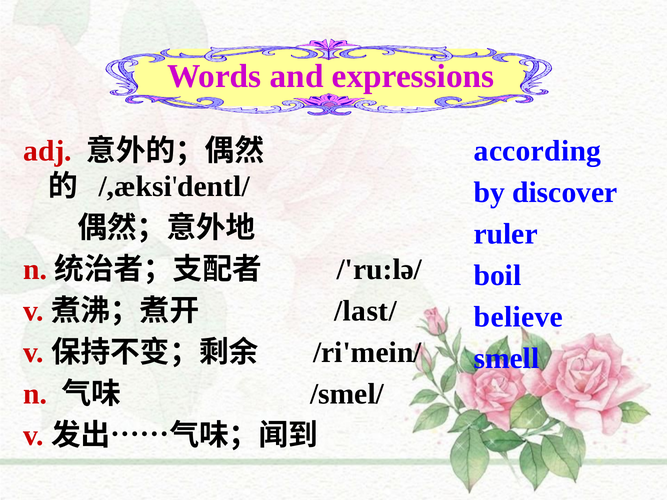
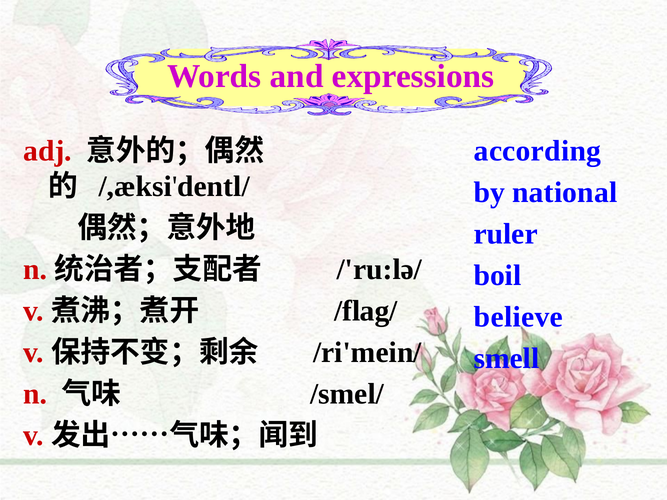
discover: discover -> national (565, 193)
/last/: /last/ -> /flag/ (366, 311)
